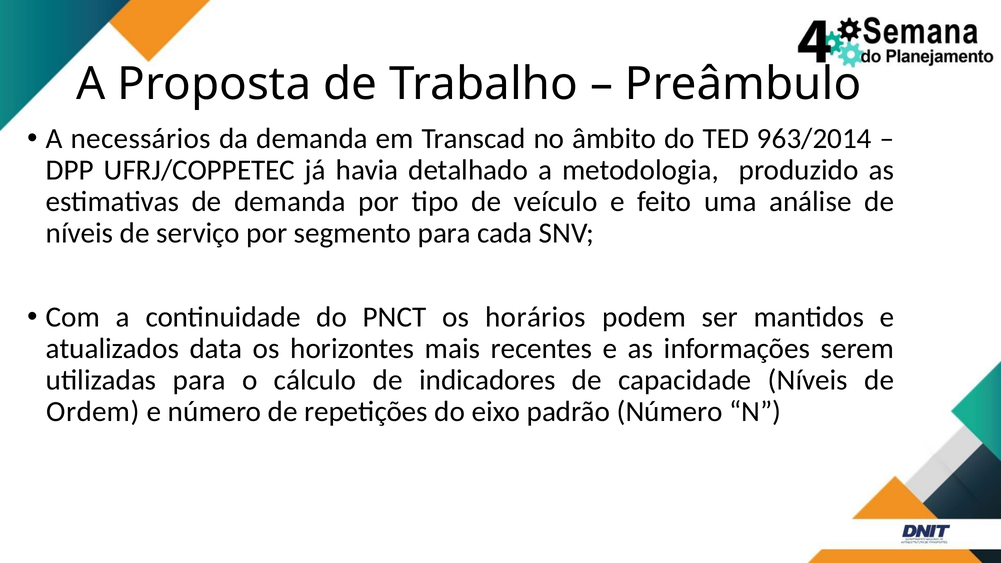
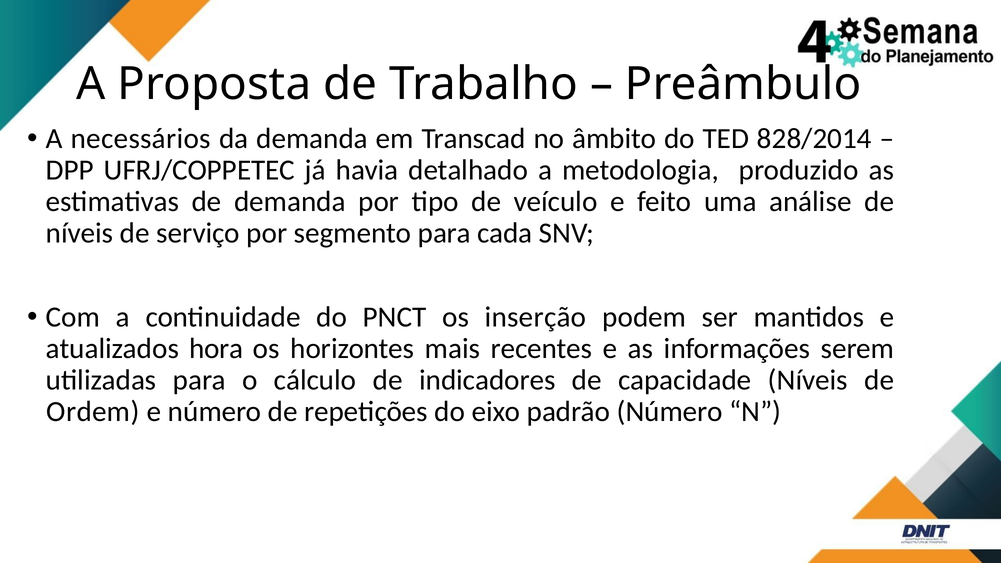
963/2014: 963/2014 -> 828/2014 (814, 139)
horários: horários -> inserção (536, 317)
data: data -> hora (216, 349)
